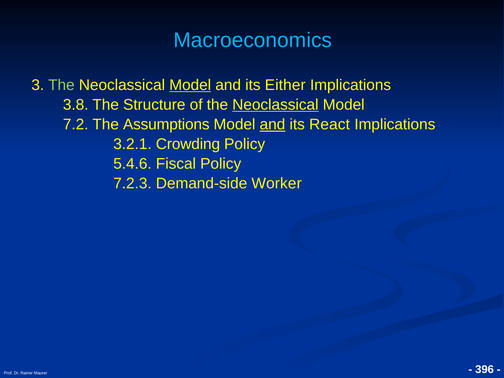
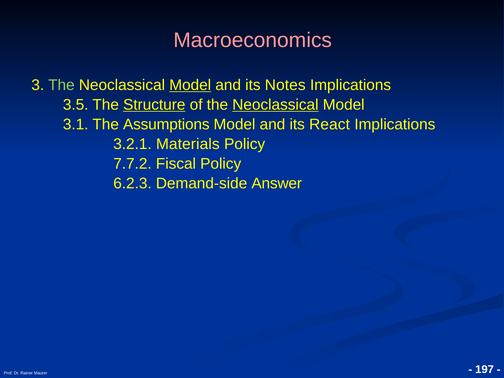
Macroeconomics colour: light blue -> pink (253, 40)
Either: Either -> Notes (285, 85)
3.8: 3.8 -> 3.5 (76, 105)
Structure underline: none -> present (154, 105)
7.2: 7.2 -> 3.1 (76, 124)
and underline: present -> none (272, 124)
Crowding: Crowding -> Materials (188, 144)
5.4.6: 5.4.6 -> 7.7.2 (132, 164)
7.2.3: 7.2.3 -> 6.2.3 (132, 184)
Worker: Worker -> Answer (277, 184)
396: 396 -> 197 (485, 369)
